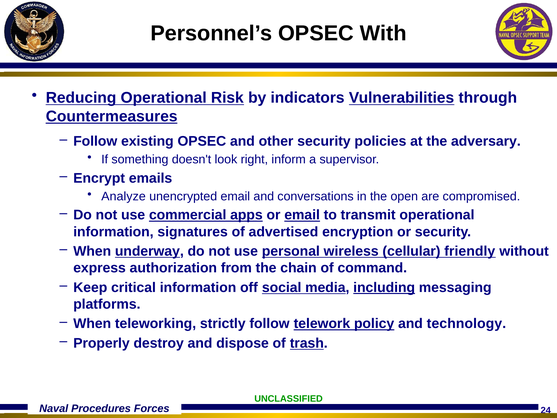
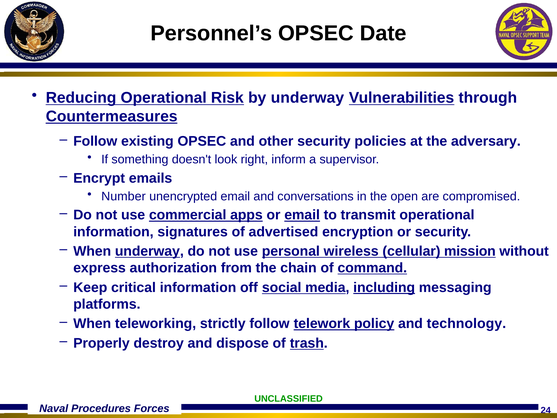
With: With -> Date (383, 33)
by indicators: indicators -> underway (307, 98)
Analyze: Analyze -> Number (124, 196)
friendly: friendly -> mission (470, 251)
command underline: none -> present (372, 268)
